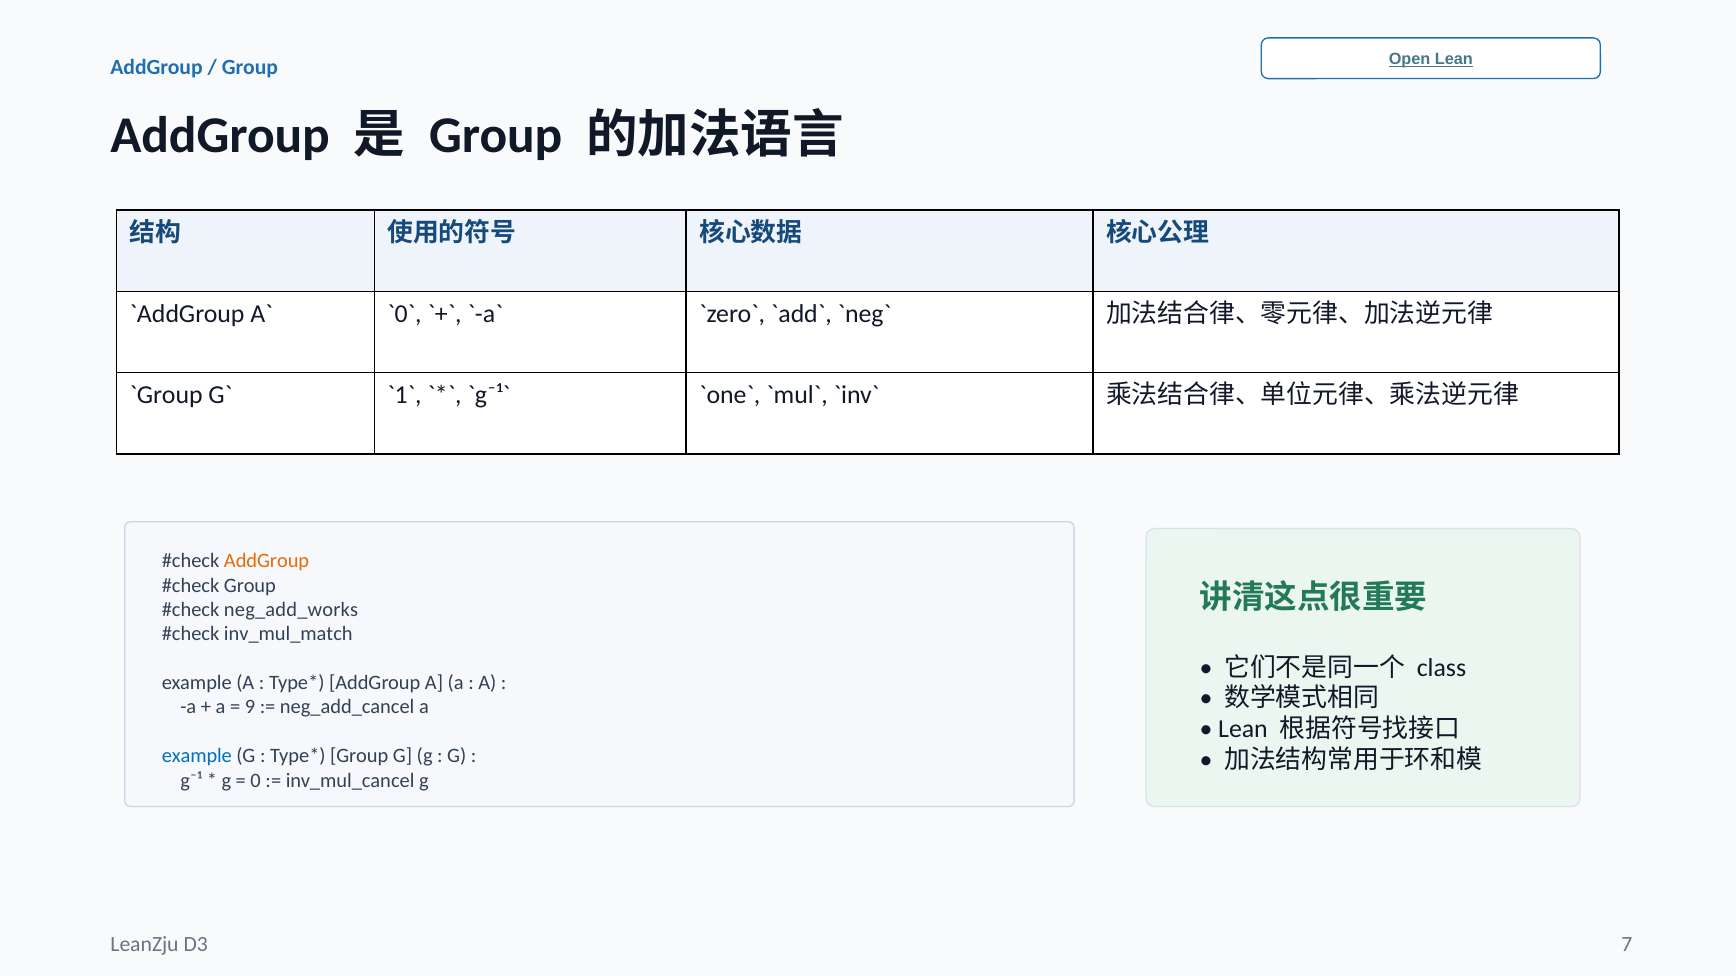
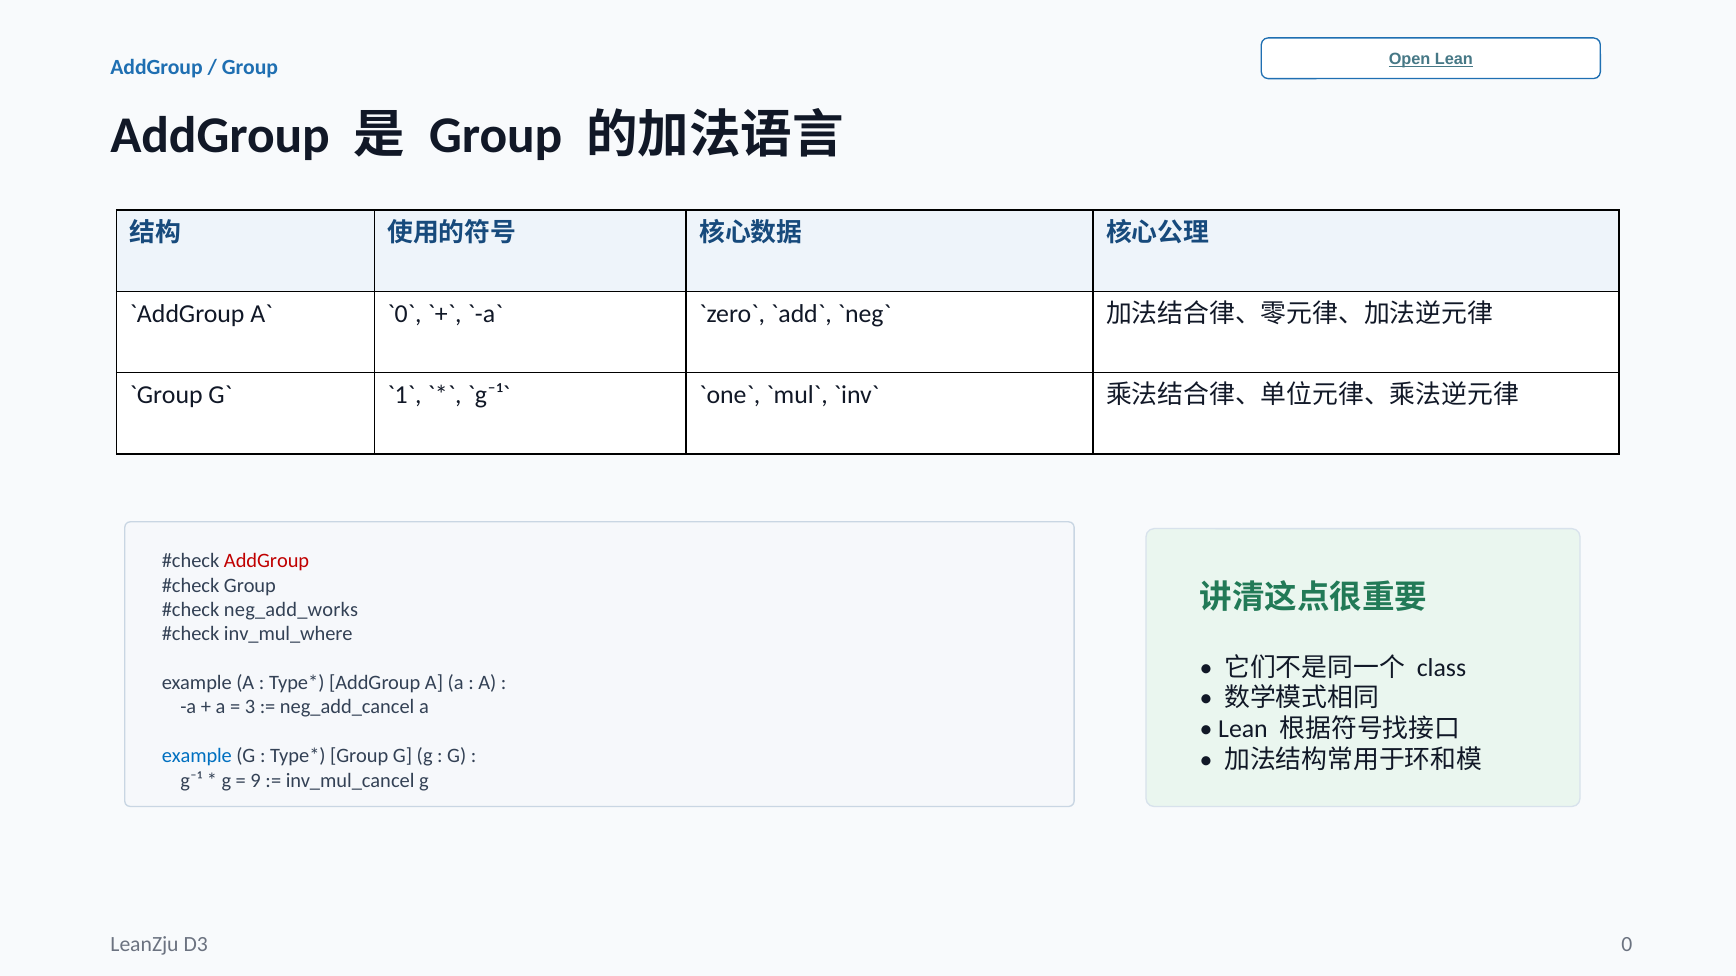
AddGroup colour: orange -> red (267, 561)
inv_mul_match: inv_mul_match -> inv_mul_where (288, 634)
9: 9 -> 3 (250, 708)
0: 0 -> 9 (256, 781)
7: 7 -> 0 (1627, 945)
